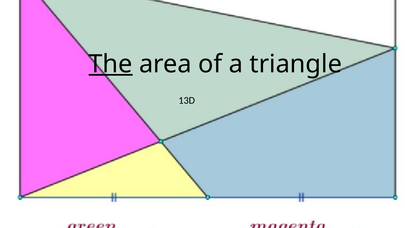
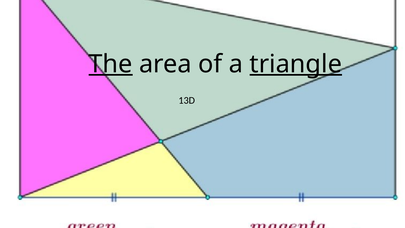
triangle underline: none -> present (296, 64)
